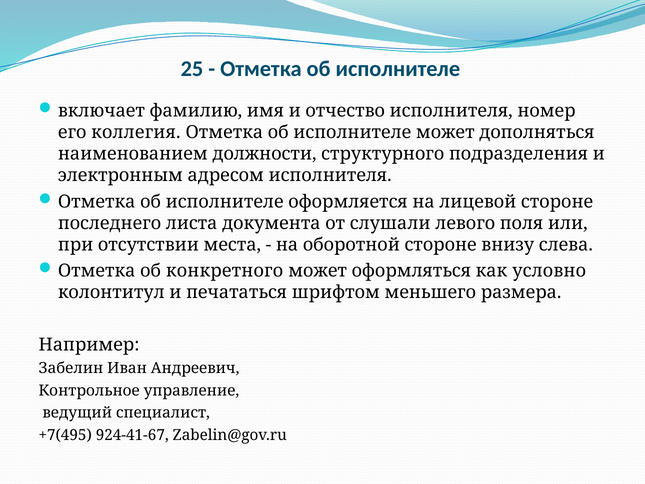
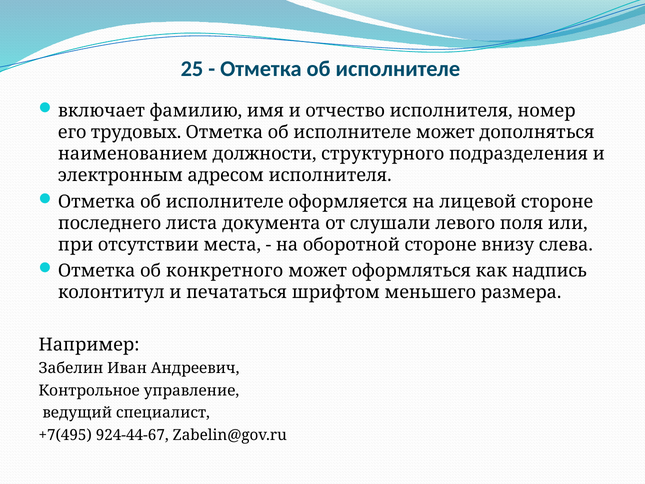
коллегия: коллегия -> трудовых (136, 132)
условно: условно -> надпись (549, 271)
924-41-67: 924-41-67 -> 924-44-67 (132, 435)
